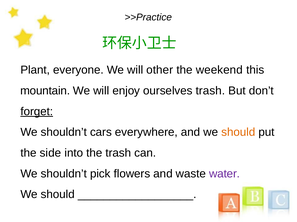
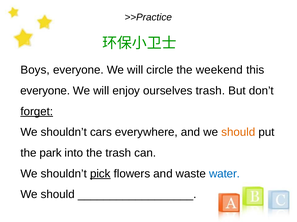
Plant: Plant -> Boys (35, 70)
other: other -> circle (160, 70)
mountain: mountain -> everyone (45, 91)
side: side -> park (51, 153)
pick underline: none -> present (100, 174)
water colour: purple -> blue (225, 174)
